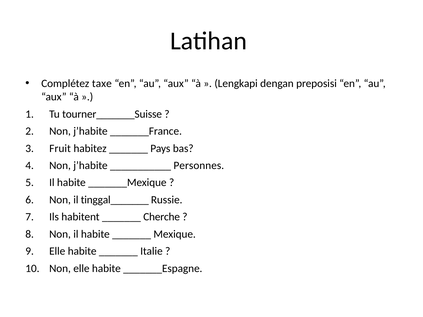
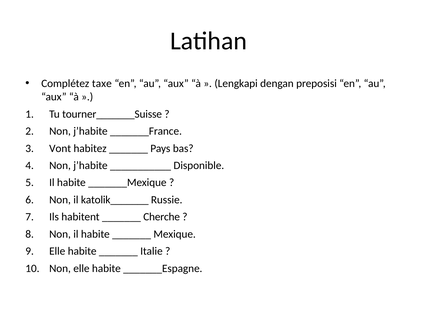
Fruit: Fruit -> Vont (60, 148)
Personnes: Personnes -> Disponible (199, 166)
tinggal_______: tinggal_______ -> katolik_______ (115, 200)
